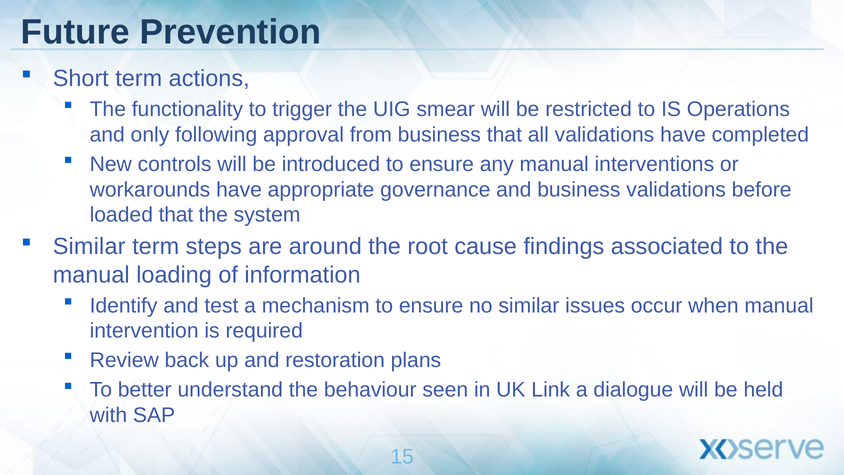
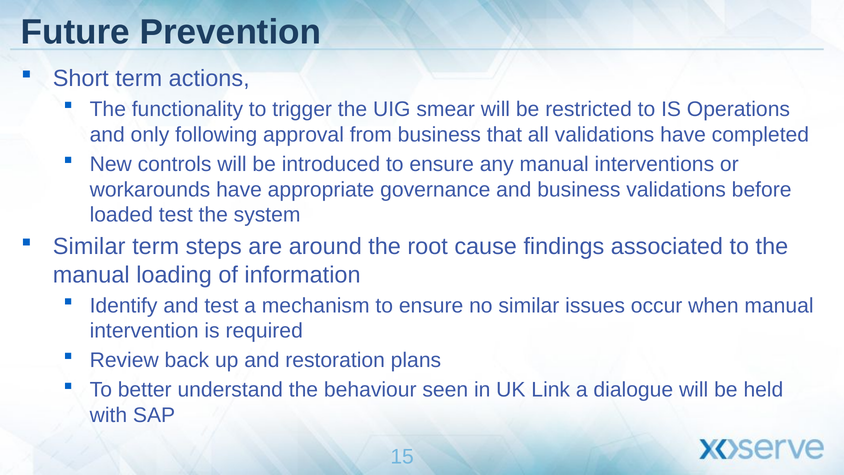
loaded that: that -> test (176, 215)
